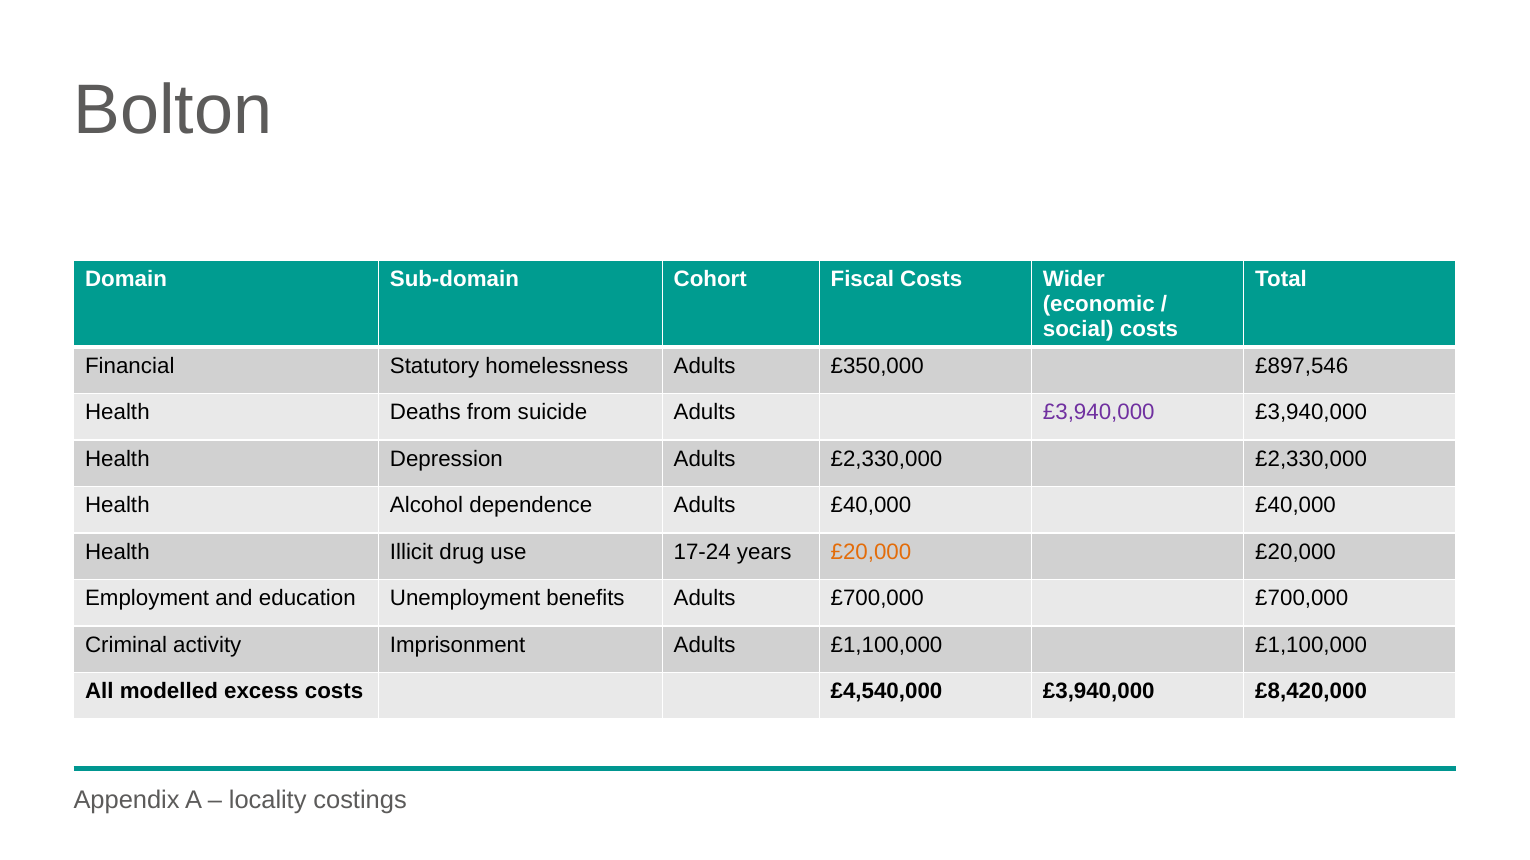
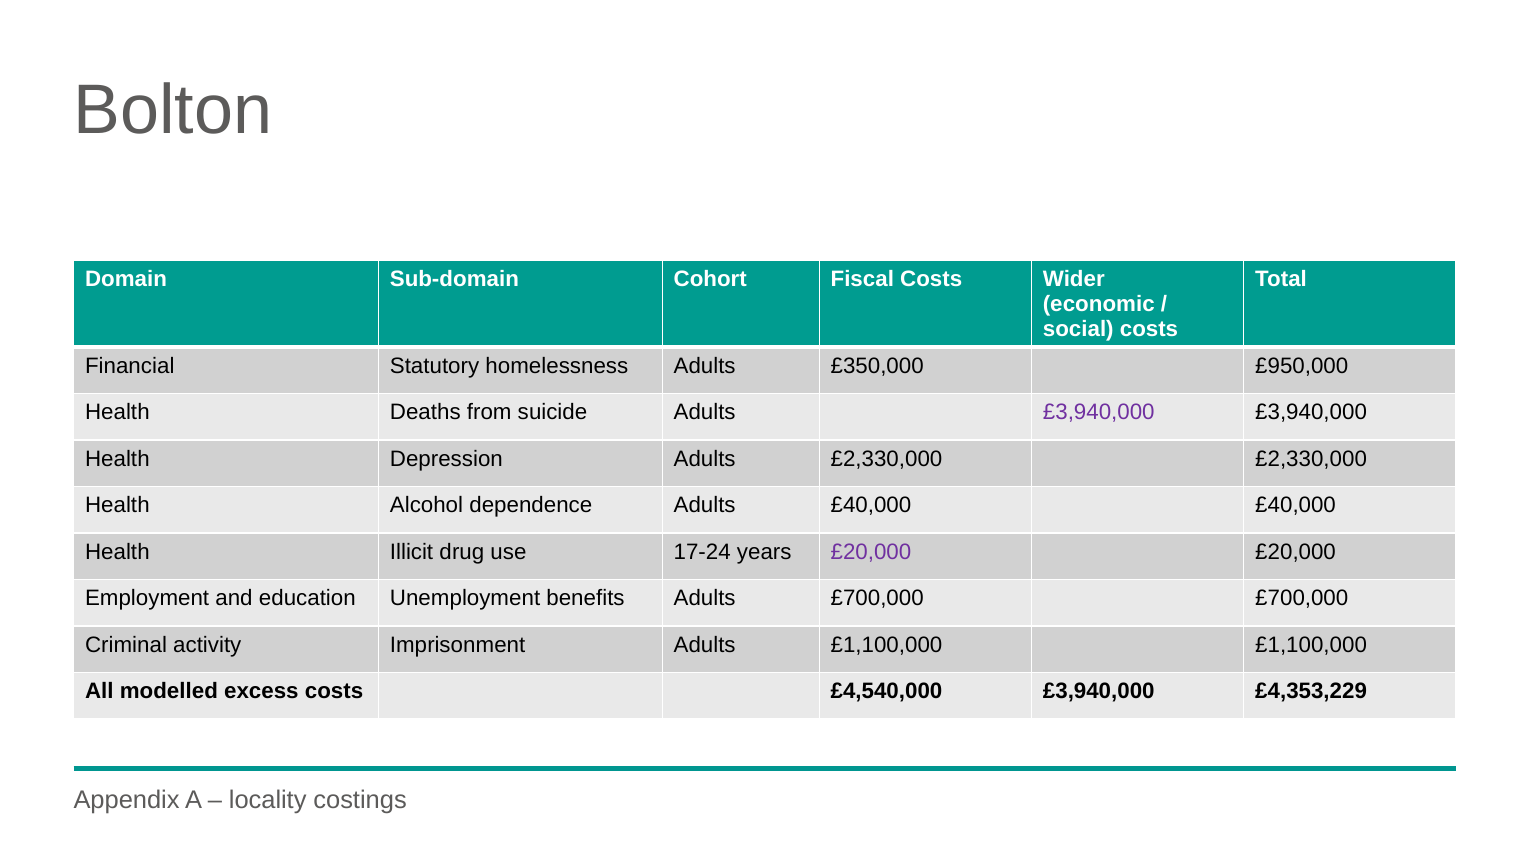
£897,546: £897,546 -> £950,000 (1302, 366)
£20,000 colour: orange -> purple (871, 552)
£8,420,000: £8,420,000 -> £4,353,229 (1311, 692)
